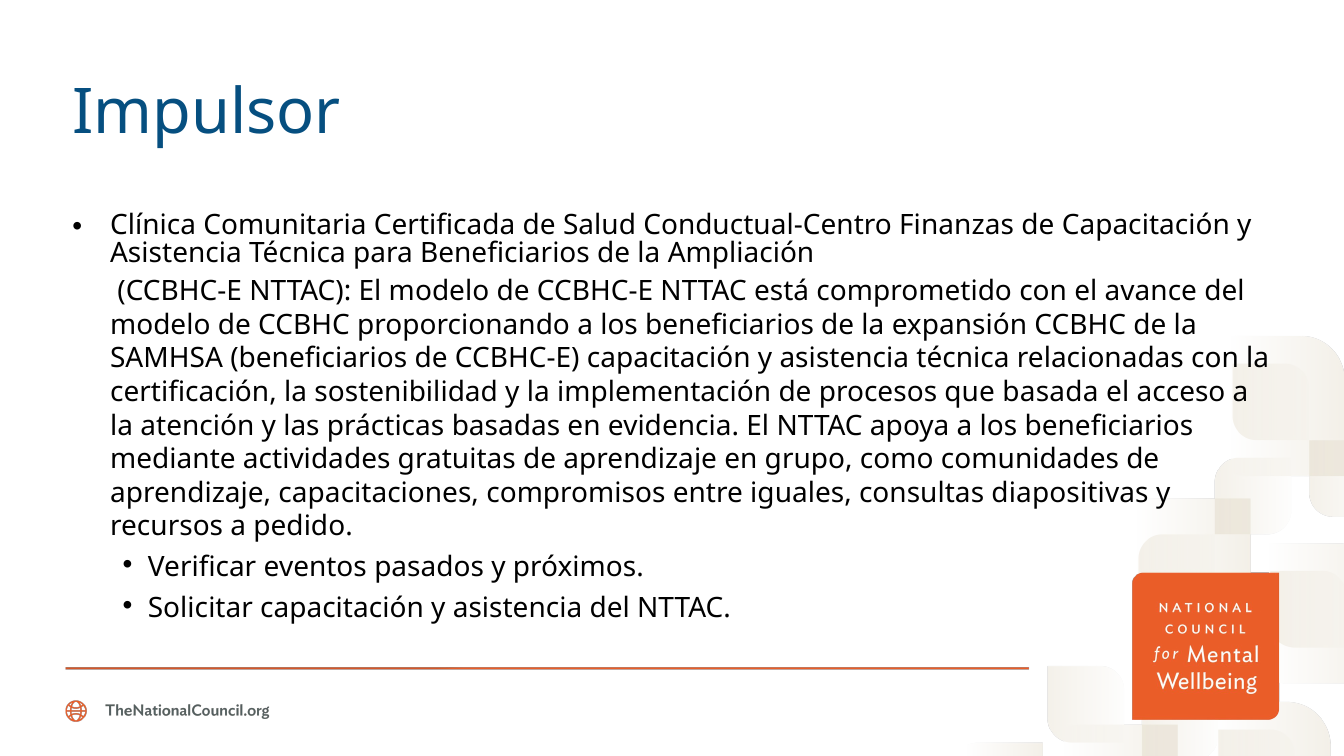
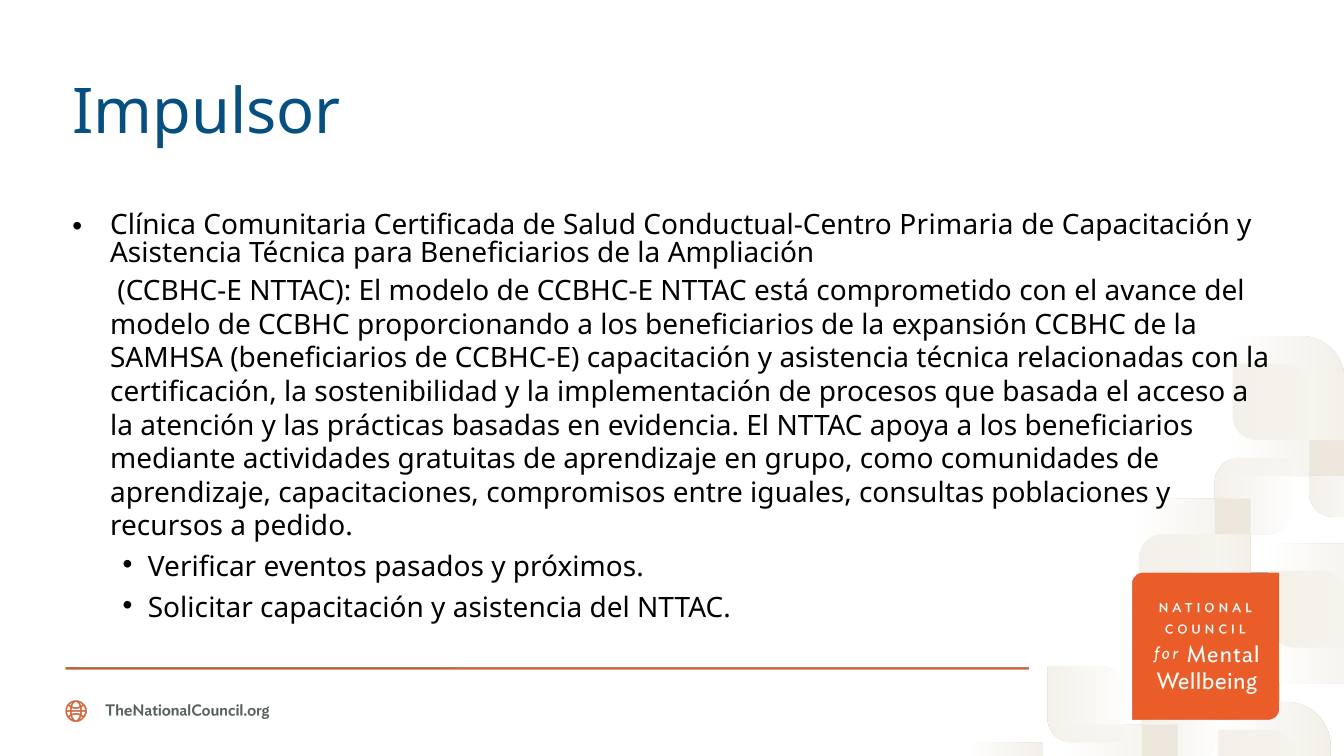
Finanzas: Finanzas -> Primaria (957, 225)
diapositivas: diapositivas -> poblaciones (1070, 493)
